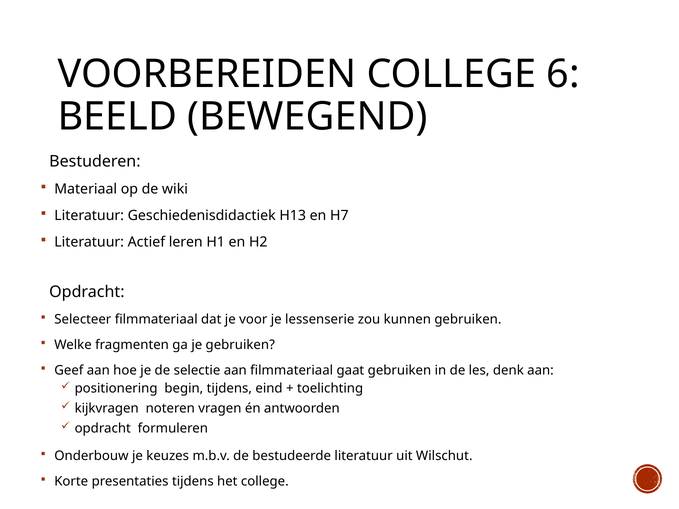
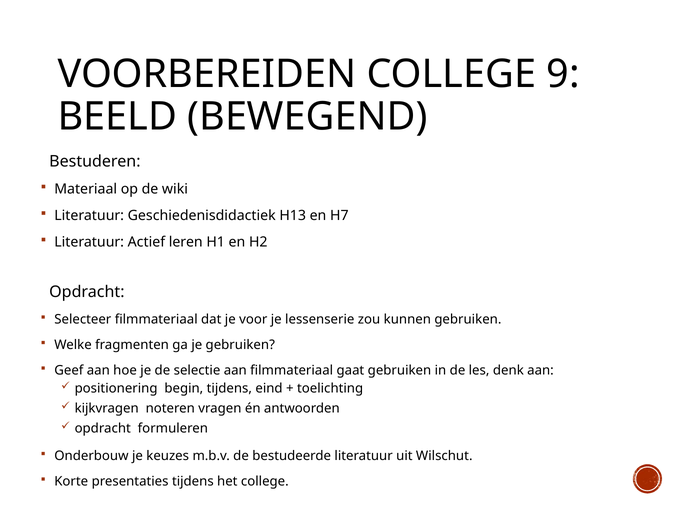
6: 6 -> 9 (563, 74)
